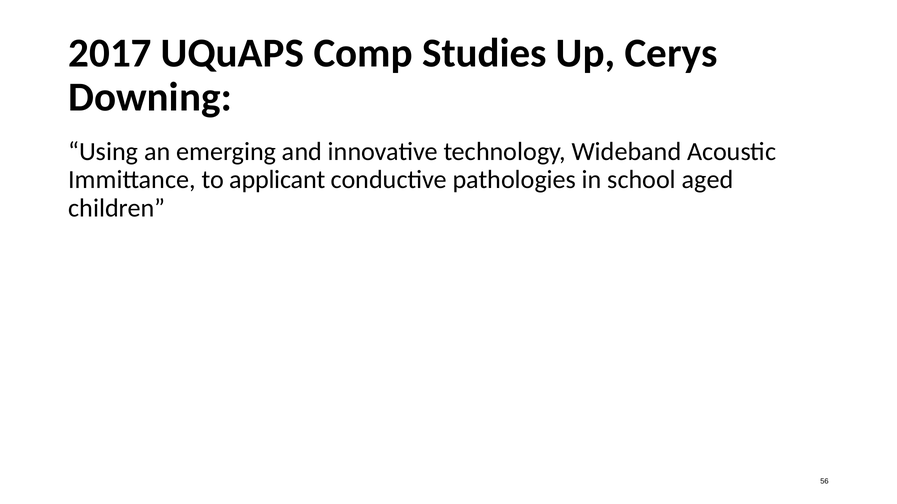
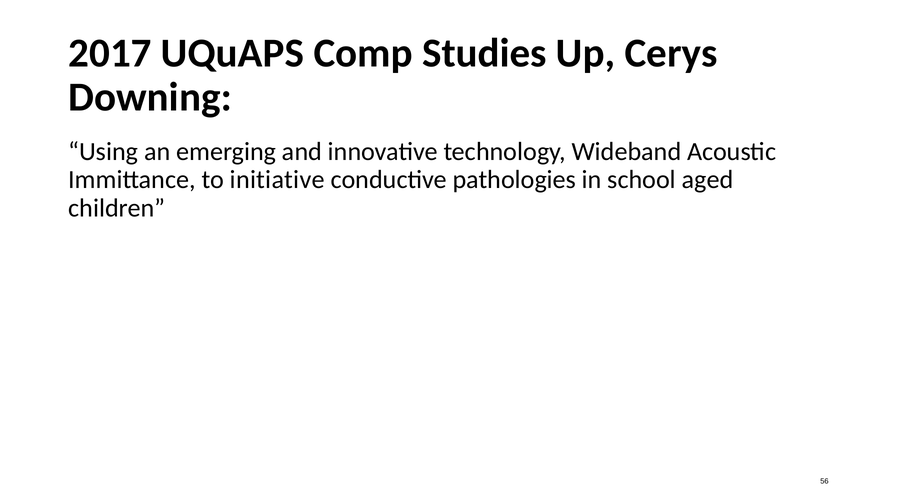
applicant: applicant -> initiative (277, 180)
